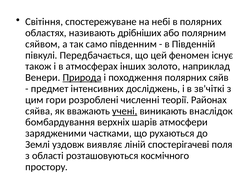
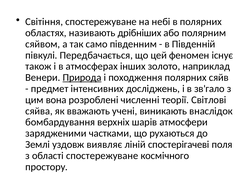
зв'чіткі: зв'чіткі -> зв'гало (209, 89)
гори: гори -> вона (56, 100)
Районах: Районах -> Світлові (209, 100)
учені underline: present -> none (125, 111)
області розташовуються: розташовуються -> спостережуване (102, 156)
